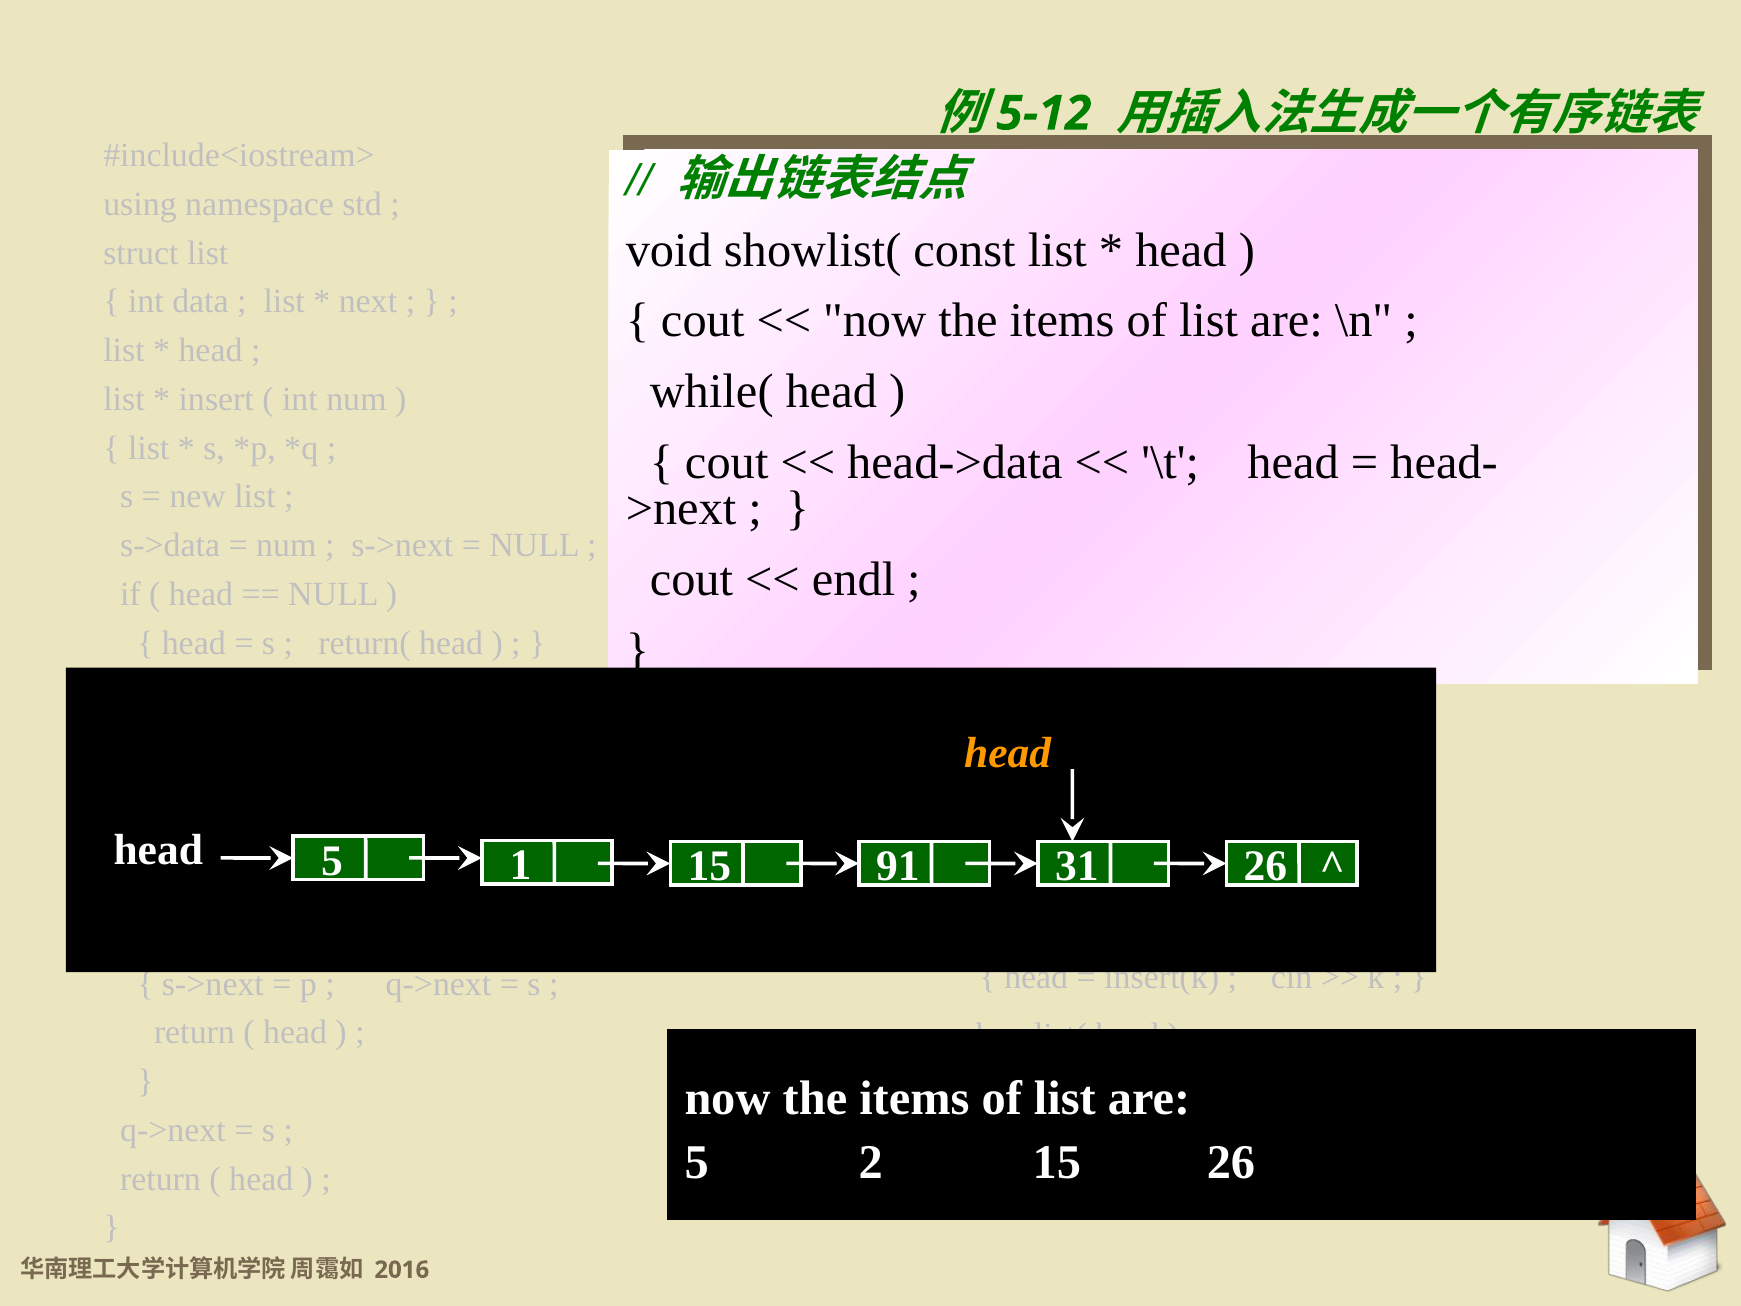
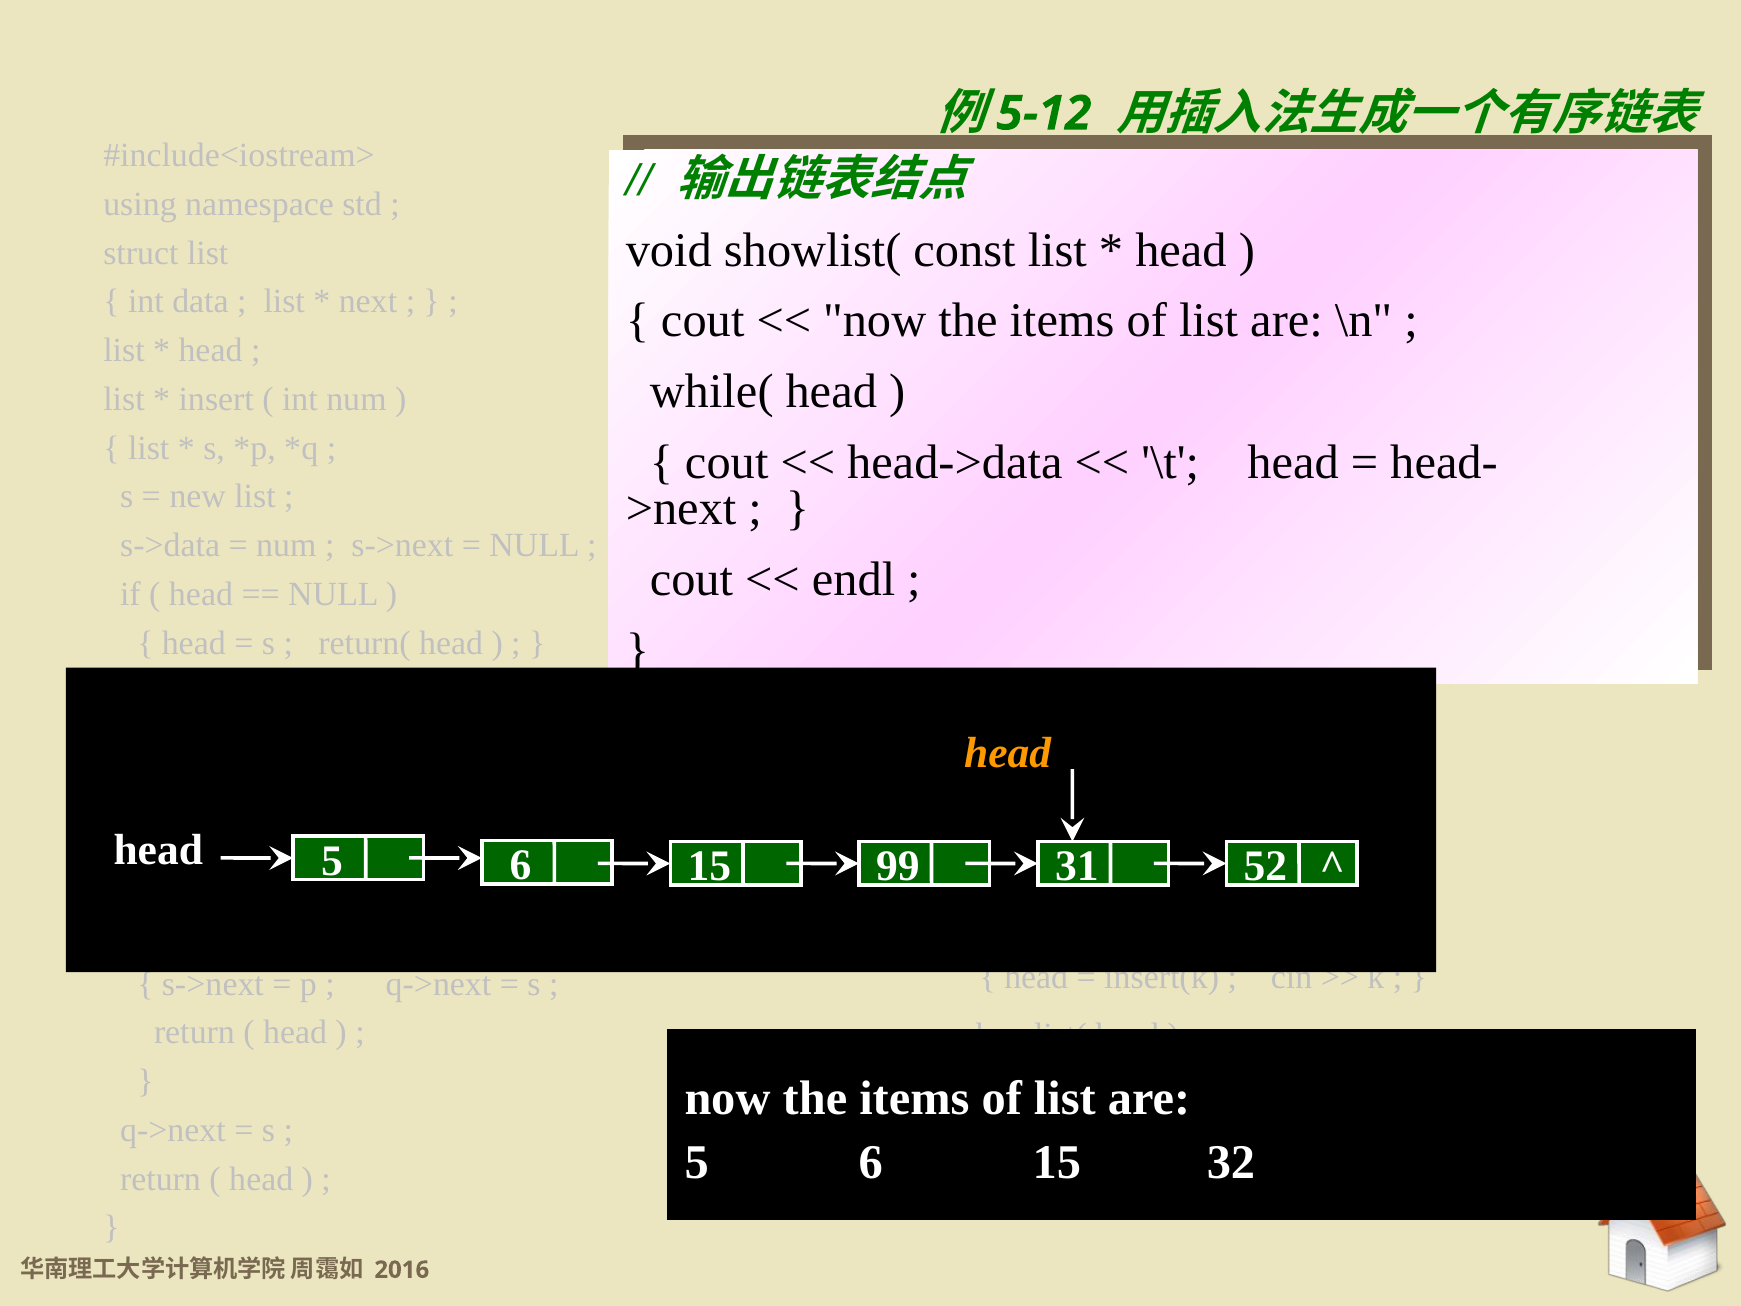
1: 1 -> 6 (521, 865)
91: 91 -> 99 (898, 866)
26: 26 -> 52 (1265, 866)
5 2: 2 -> 6 (871, 1162)
15 26: 26 -> 32 (1231, 1162)
